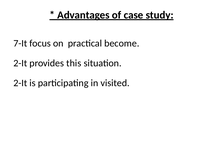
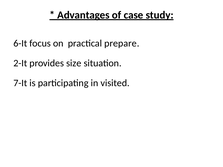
7-It: 7-It -> 6-It (20, 43)
become: become -> prepare (122, 43)
this: this -> size (74, 63)
2-It: 2-It -> 7-It (20, 83)
